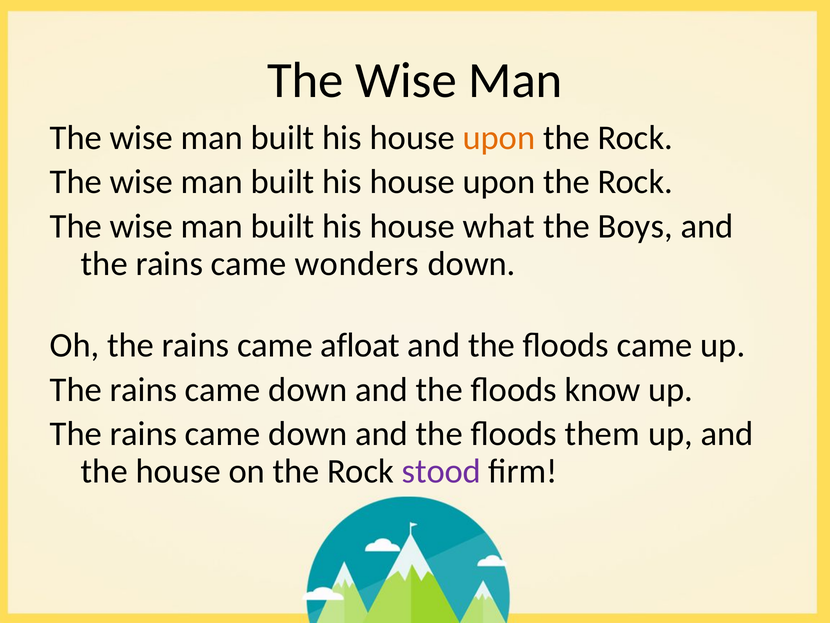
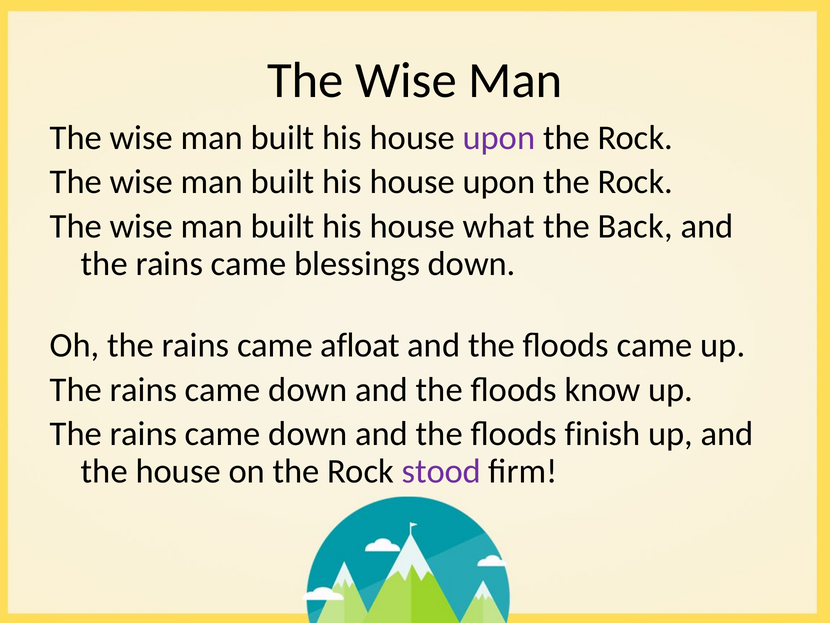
upon colour: orange -> purple (499, 138)
Boys: Boys -> Back (635, 226)
wonders: wonders -> blessings (357, 263)
them: them -> finish (603, 434)
